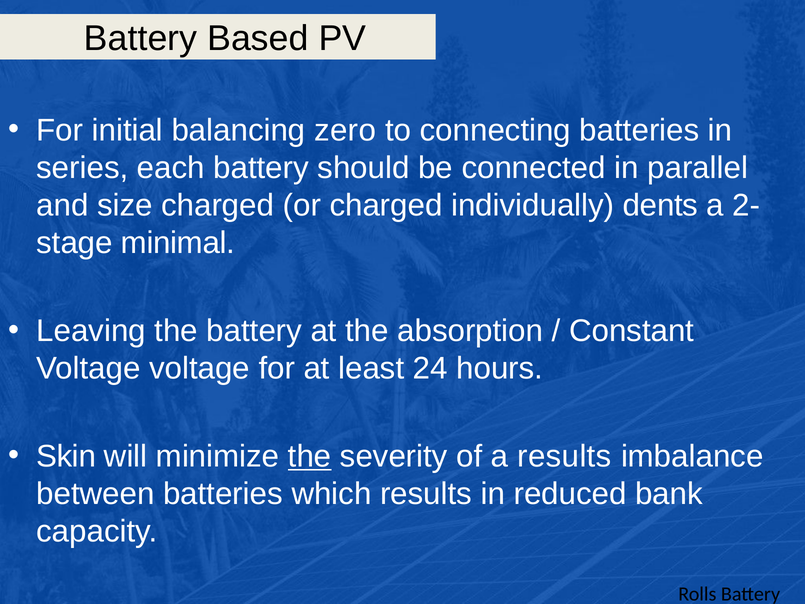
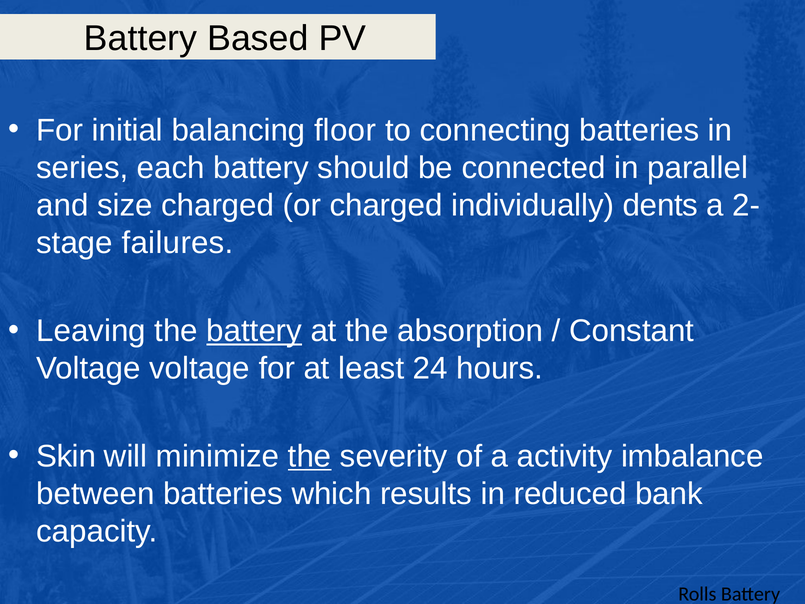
zero: zero -> floor (345, 130)
minimal: minimal -> failures (178, 243)
battery underline: none -> present (254, 331)
a results: results -> activity (565, 456)
